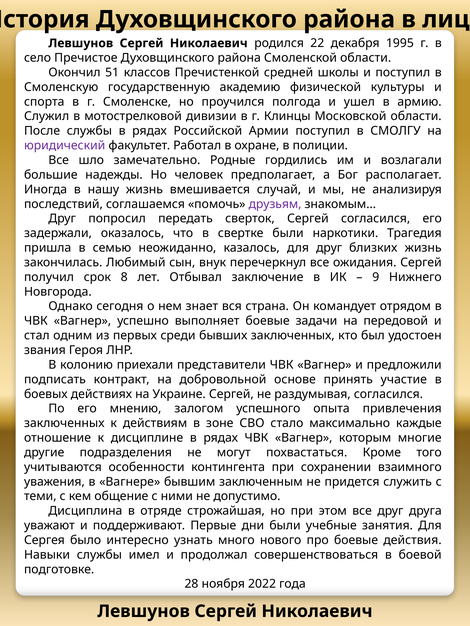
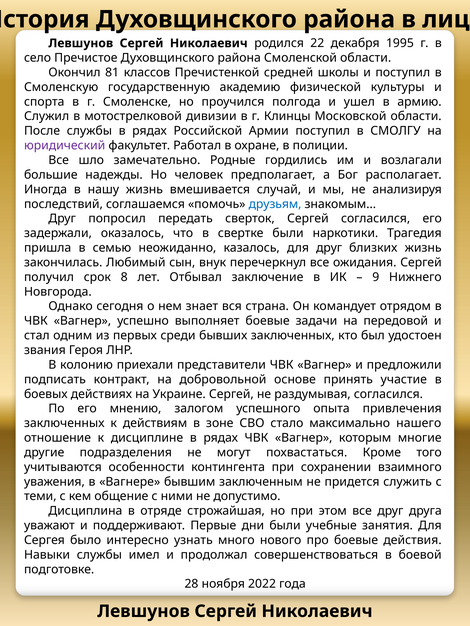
51: 51 -> 81 (112, 73)
друзьям colour: purple -> blue (275, 204)
каждые: каждые -> нашего (419, 424)
